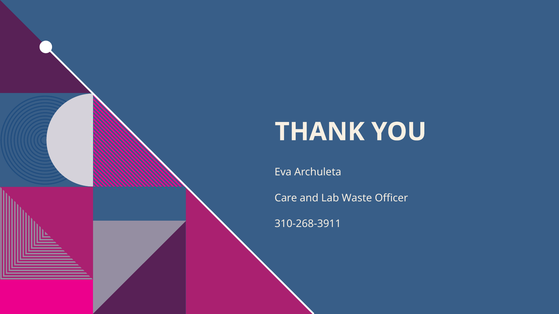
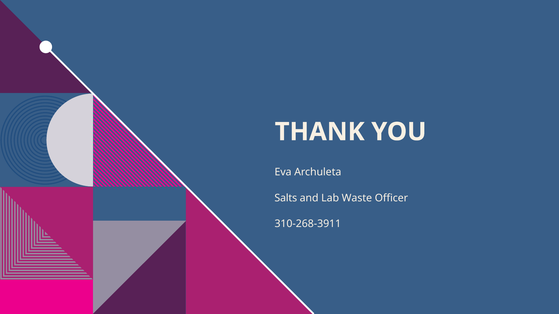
Care: Care -> Salts (286, 198)
